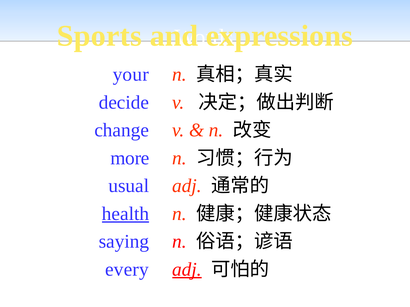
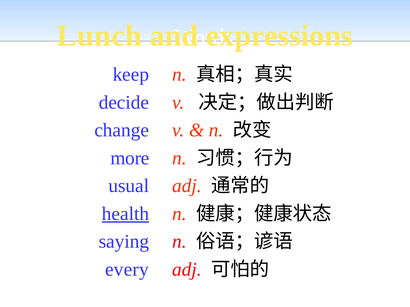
Sports: Sports -> Lunch (99, 36)
your: your -> keep (131, 75)
adj underline: present -> none (187, 270)
